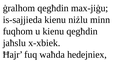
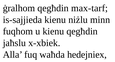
max-jiġu: max-jiġu -> max-tarf (89, 8)
Ħajr: Ħajr -> Alla (13, 55)
